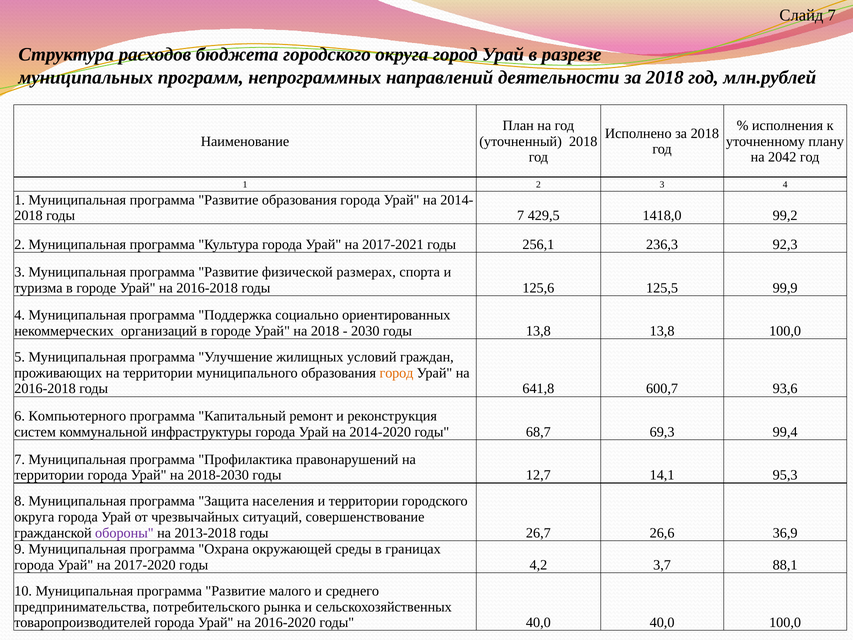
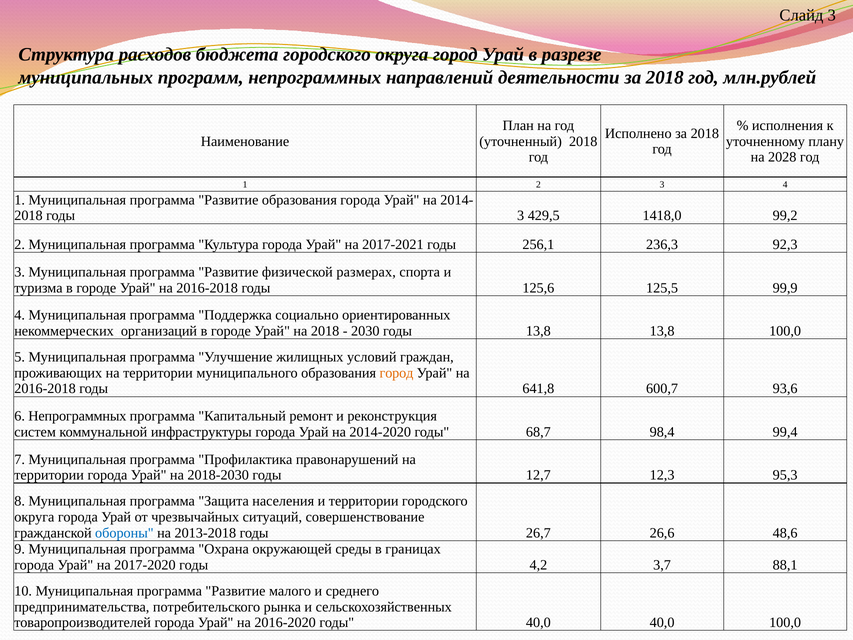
Слайд 7: 7 -> 3 (832, 15)
2042: 2042 -> 2028 (782, 157)
годы 7: 7 -> 3 (521, 216)
6 Компьютерного: Компьютерного -> Непрограммных (77, 416)
69,3: 69,3 -> 98,4 (662, 432)
14,1: 14,1 -> 12,3 (662, 475)
обороны colour: purple -> blue (124, 533)
36,9: 36,9 -> 48,6 (785, 533)
